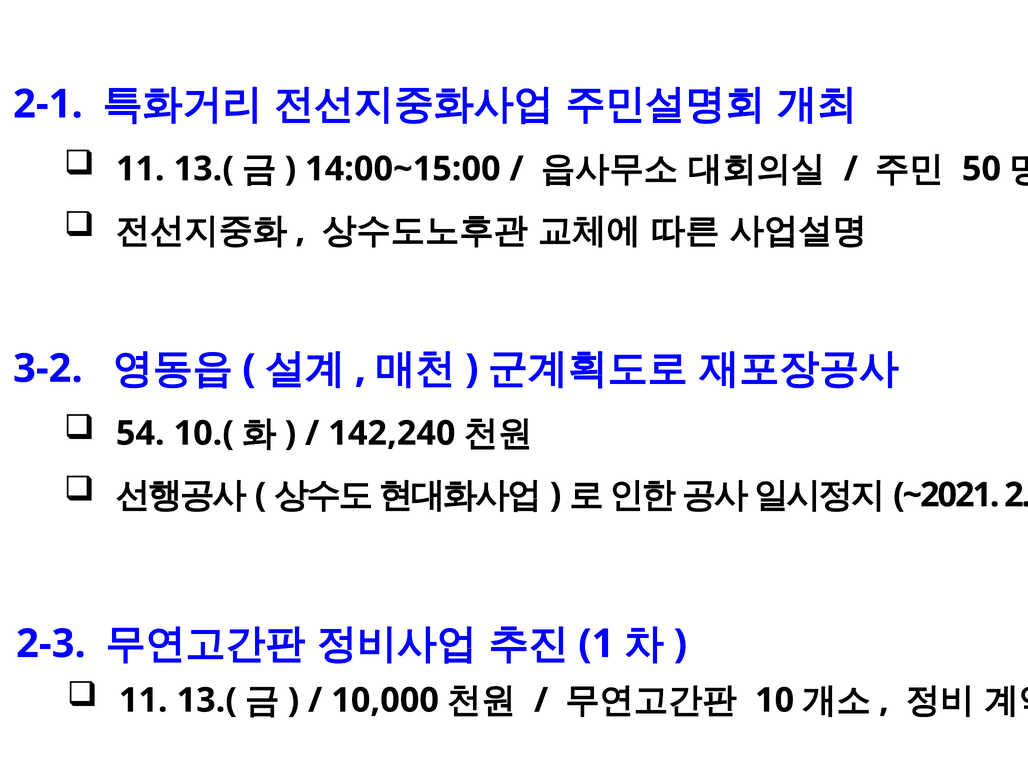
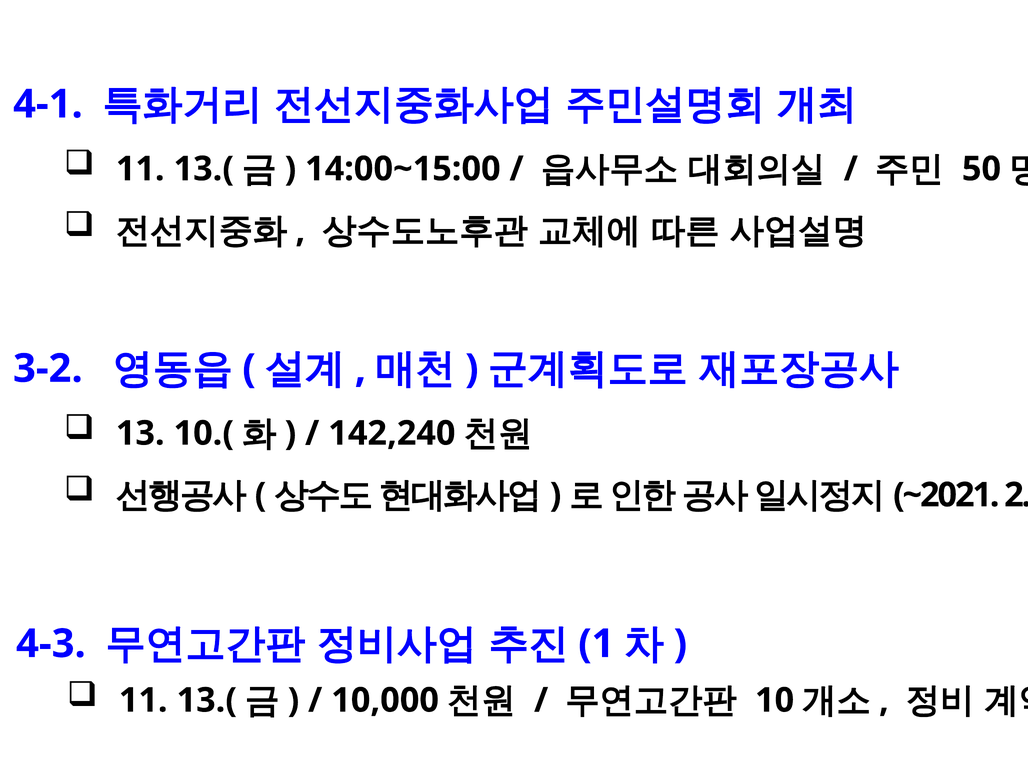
2-1: 2-1 -> 4-1 (48, 104)
54: 54 -> 13 (140, 433)
2-3: 2-3 -> 4-3 (51, 644)
